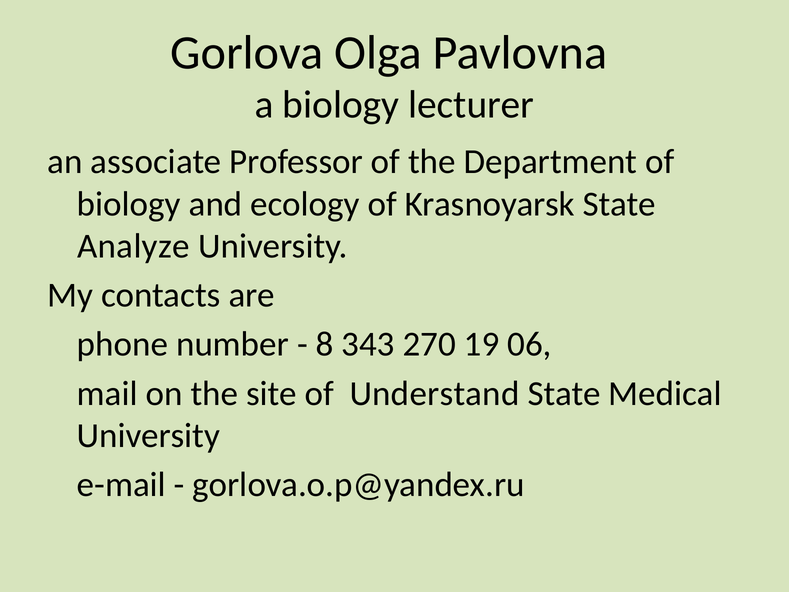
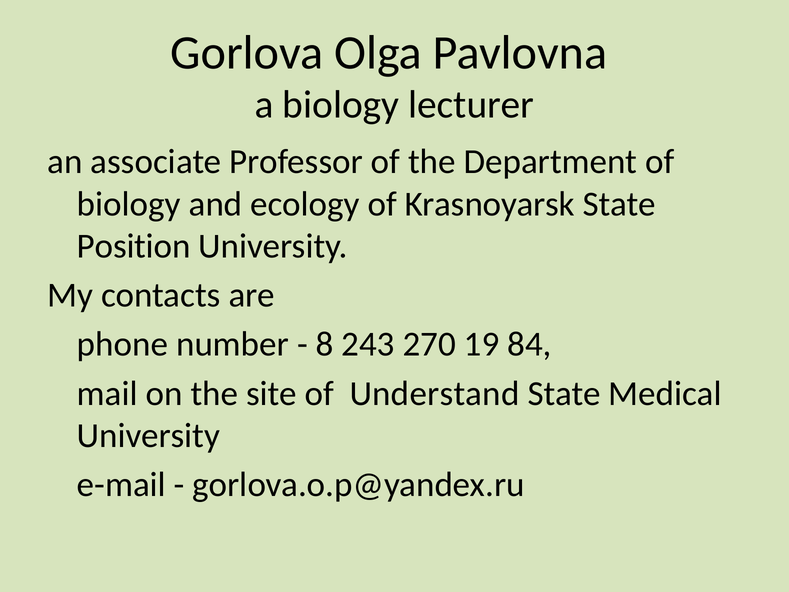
Analyze: Analyze -> Position (134, 246)
343: 343 -> 243 (368, 344)
06: 06 -> 84 (529, 344)
